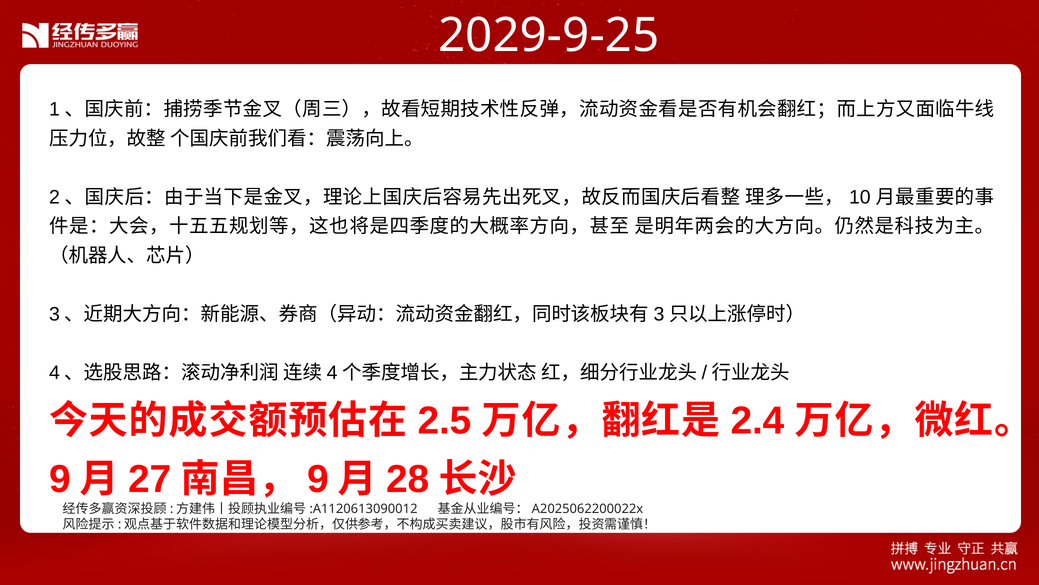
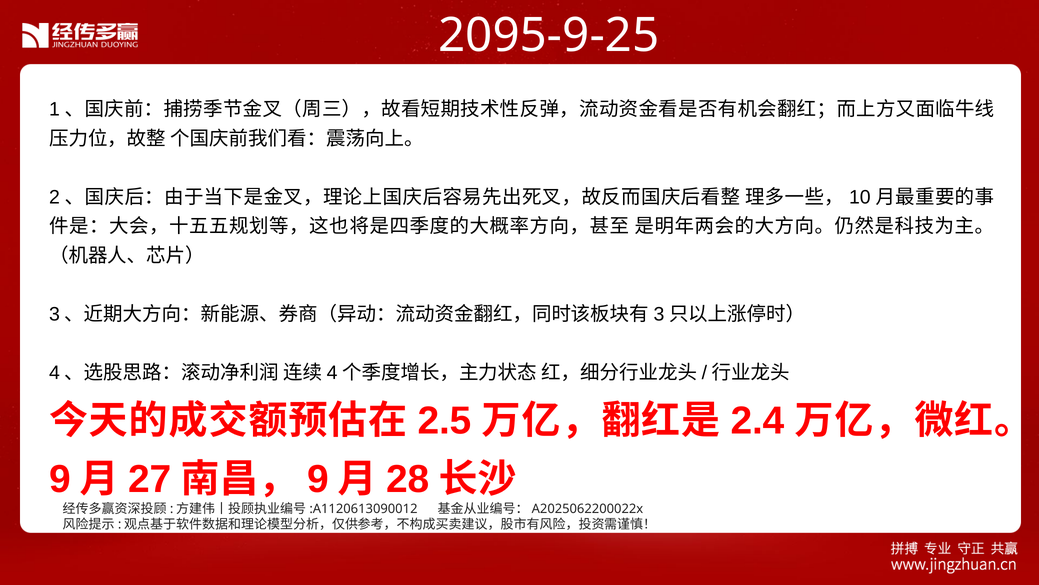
2029-9-25: 2029-9-25 -> 2095-9-25 (549, 36)
